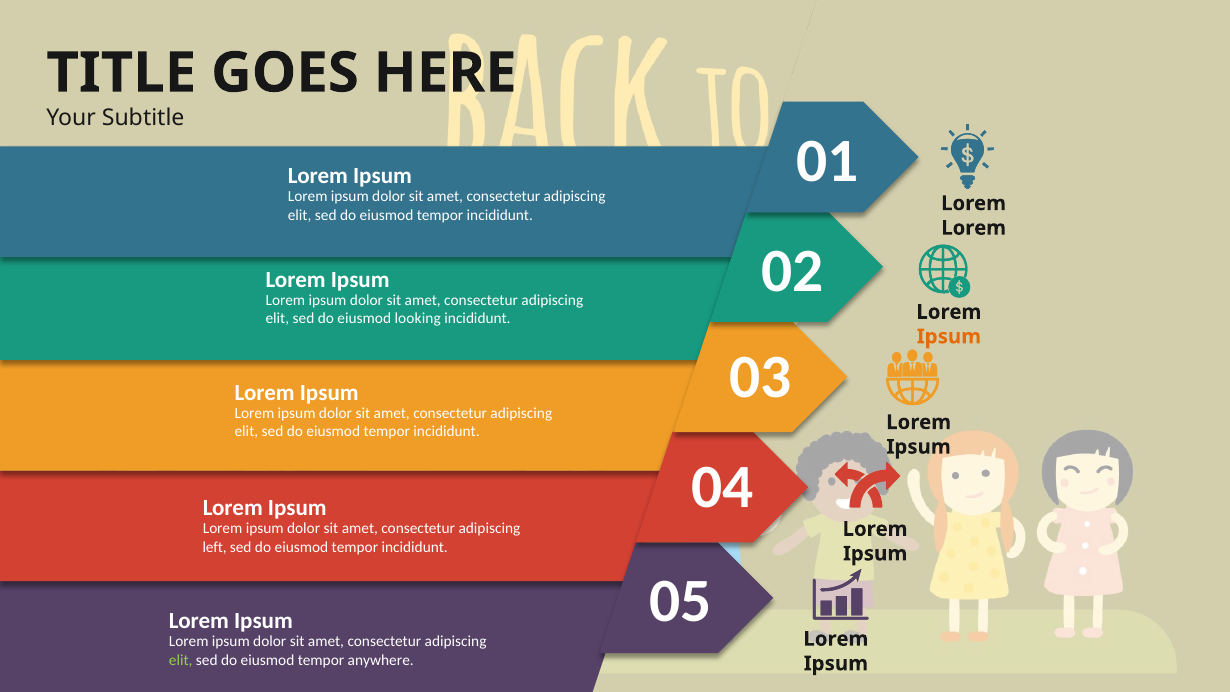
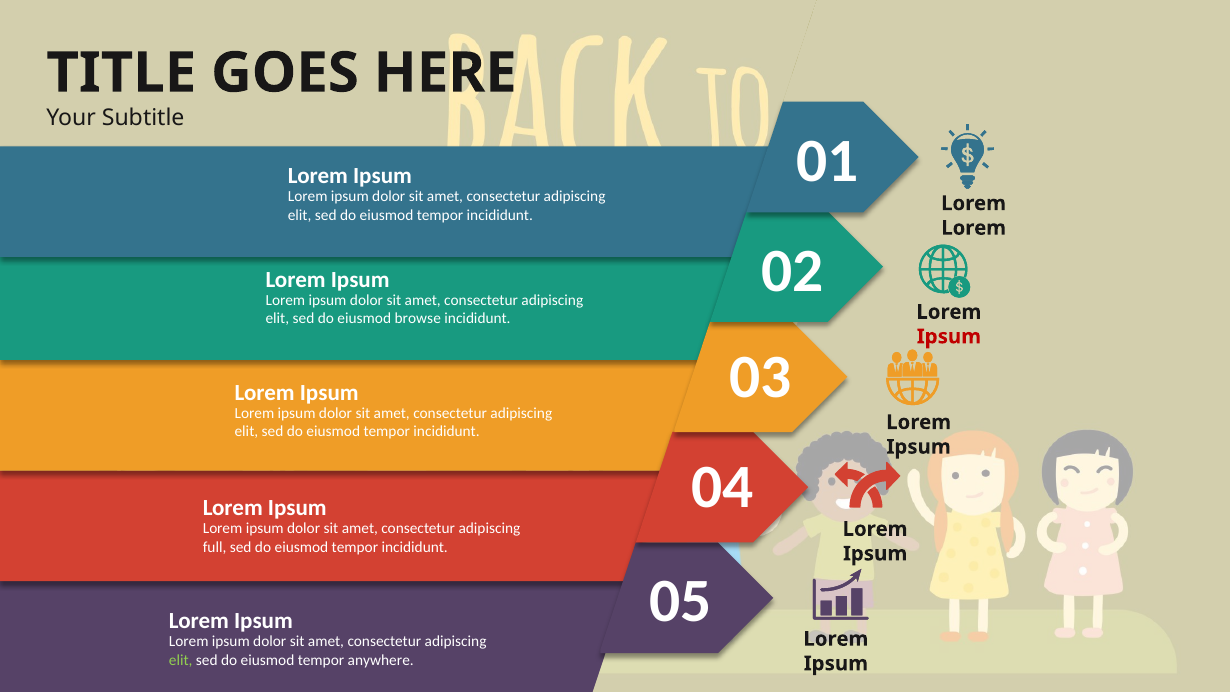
looking: looking -> browse (418, 319)
Ipsum colour: orange -> red (949, 337)
left: left -> full (215, 547)
